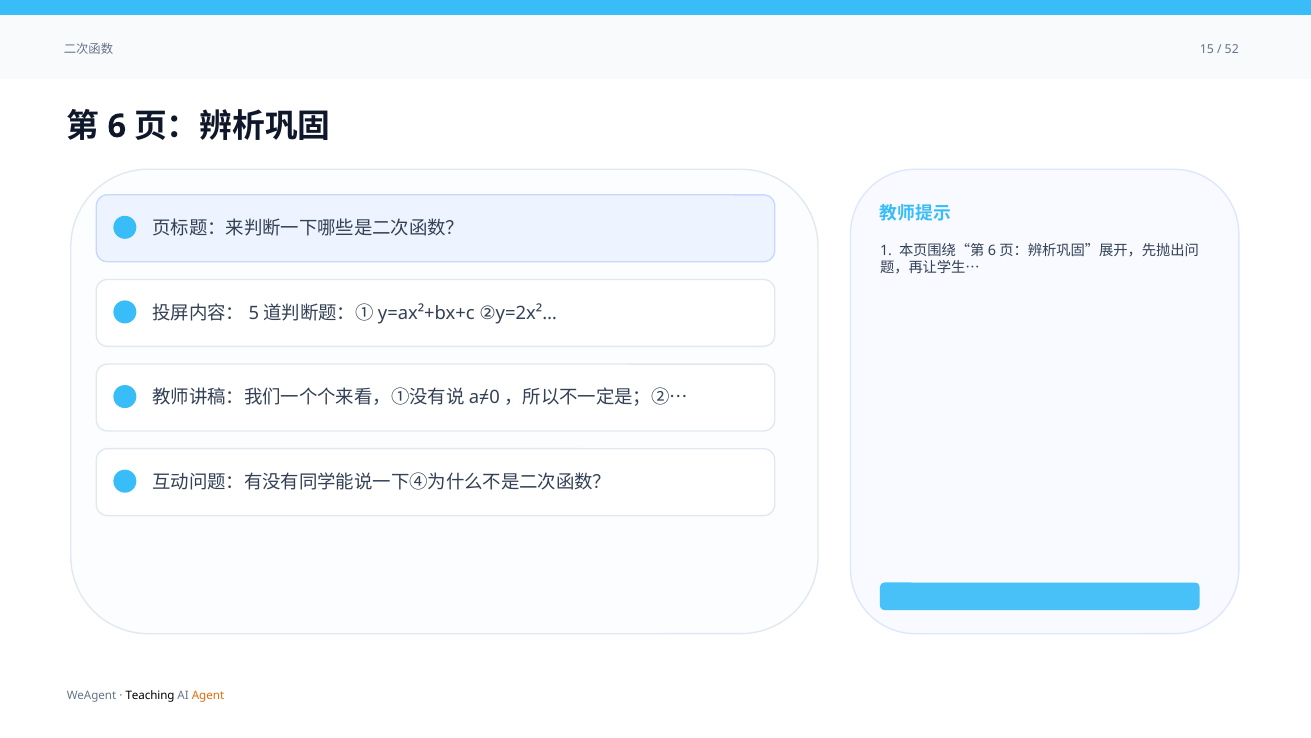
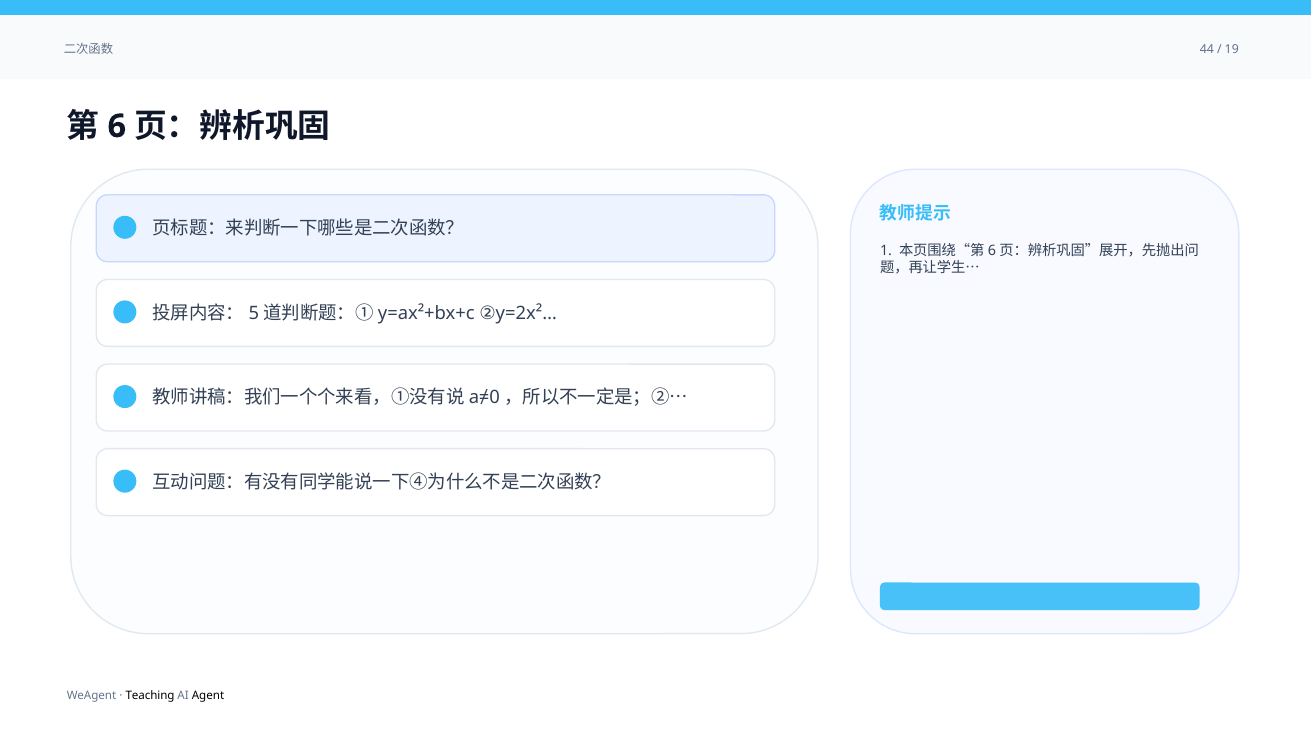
15: 15 -> 44 (1207, 49)
52: 52 -> 19 (1232, 49)
Agent colour: orange -> black (208, 695)
